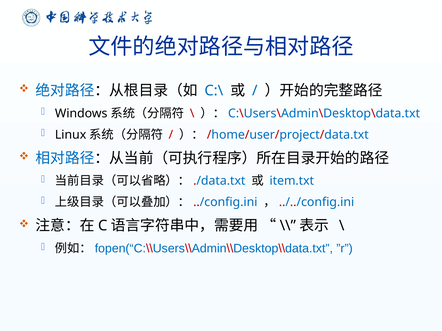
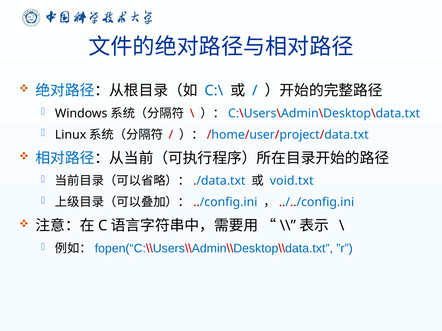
item.txt: item.txt -> void.txt (292, 181)
